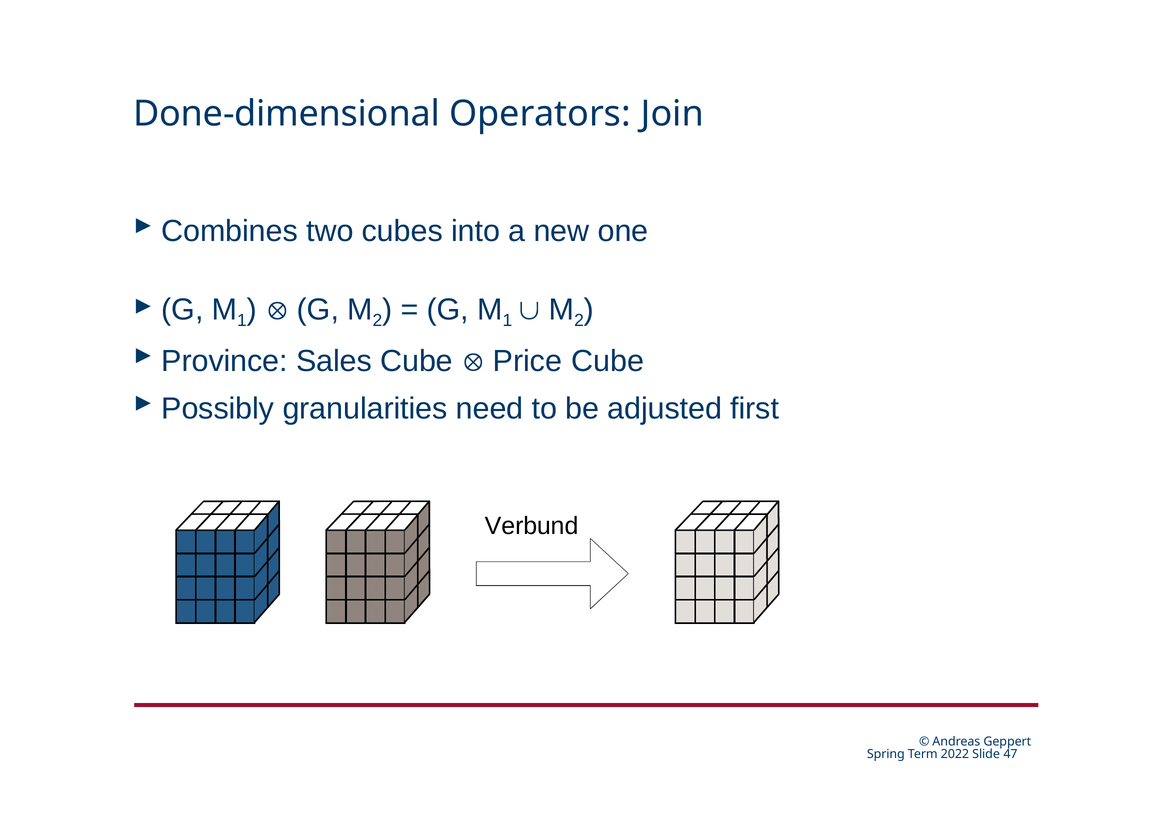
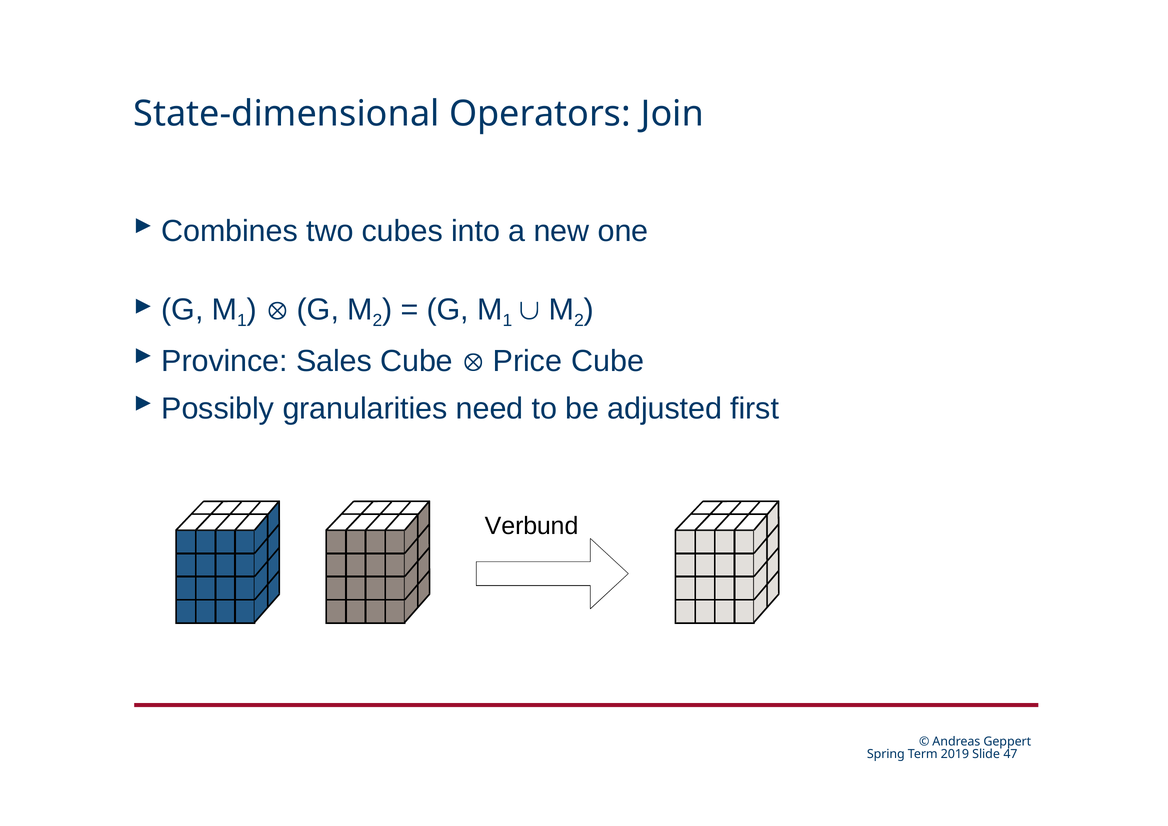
Done-dimensional: Done-dimensional -> State-dimensional (286, 114)
2022: 2022 -> 2019 (955, 754)
